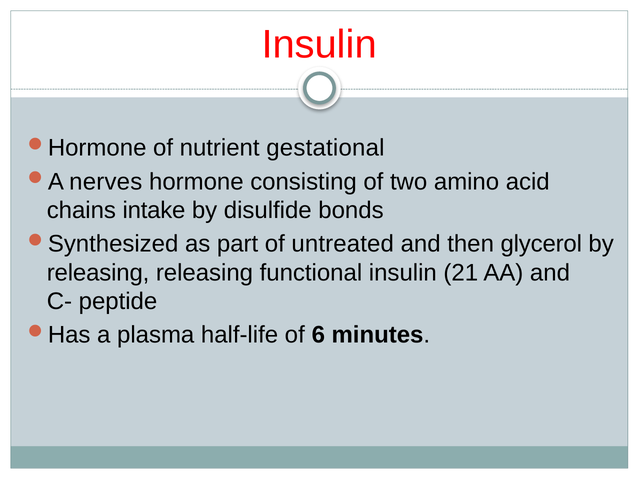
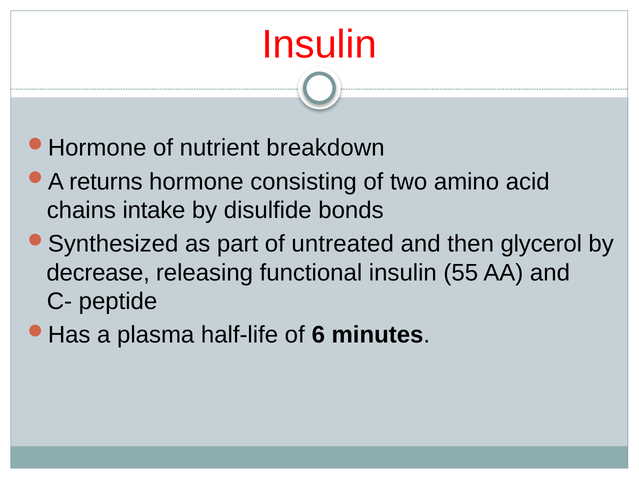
gestational: gestational -> breakdown (325, 148)
nerves: nerves -> returns (106, 182)
releasing: releasing -> decrease (98, 273)
21: 21 -> 55 (461, 273)
